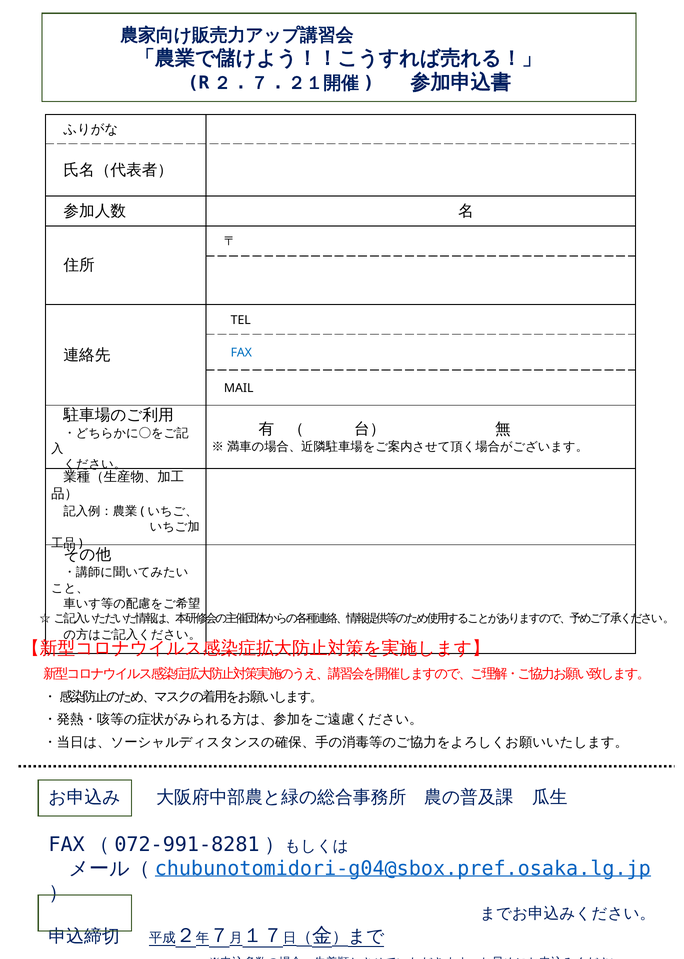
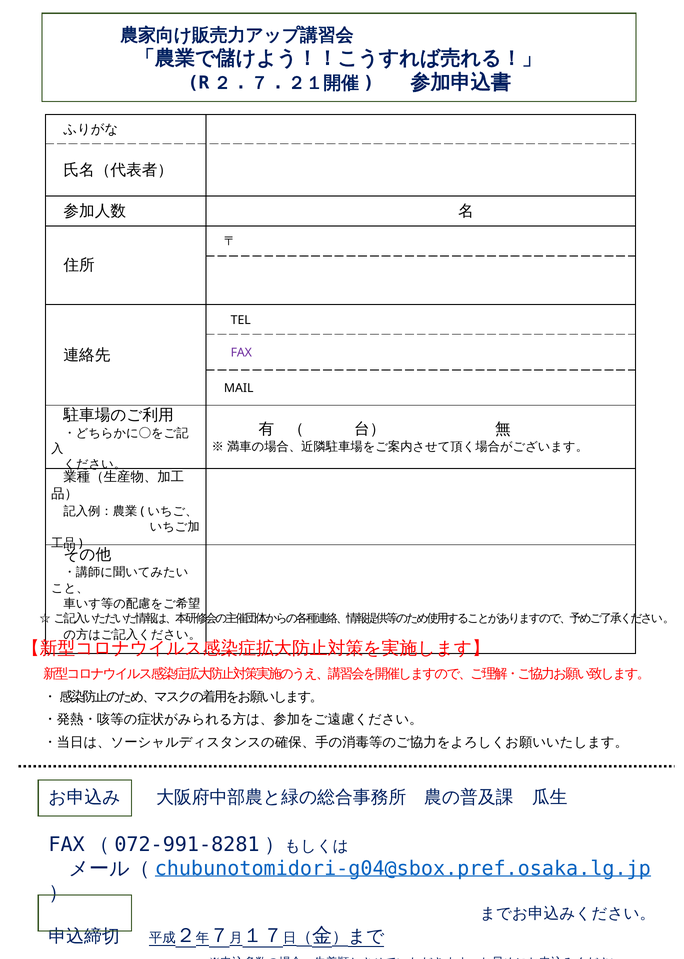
FAX colour: blue -> purple (241, 353)
